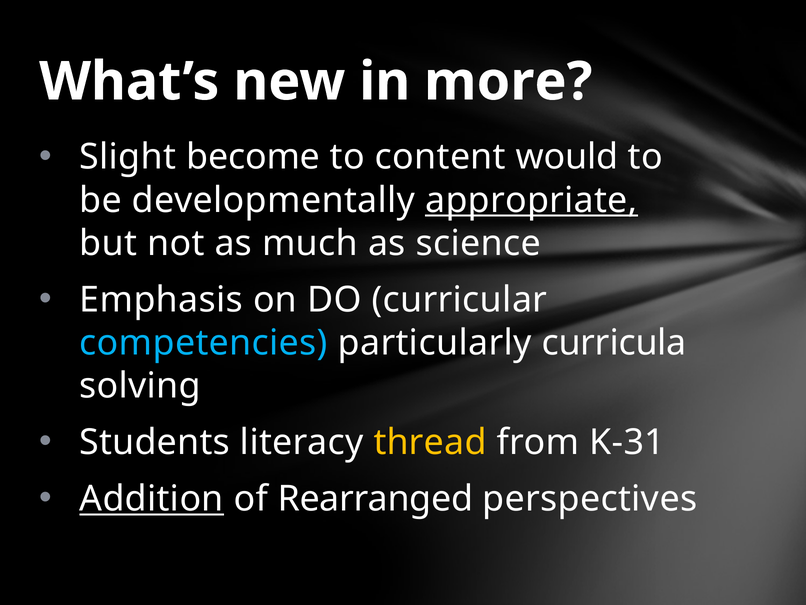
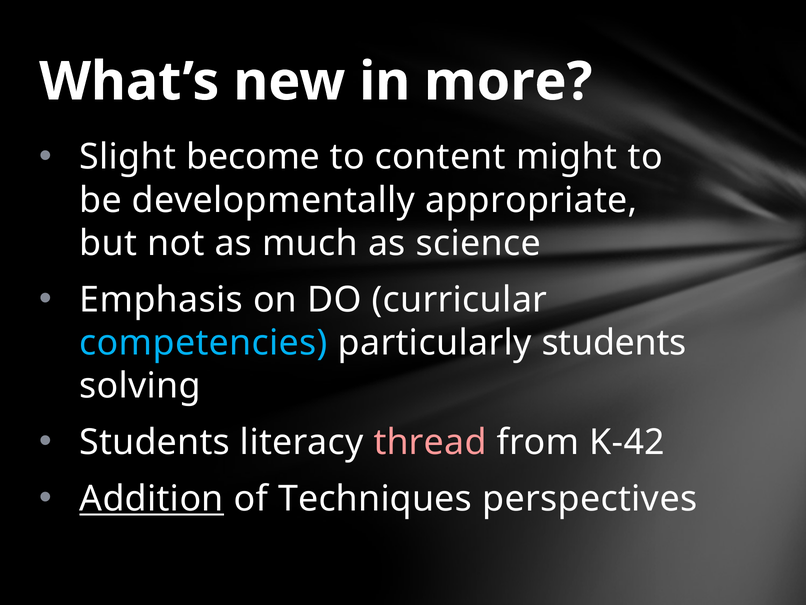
would: would -> might (567, 157)
appropriate underline: present -> none (531, 200)
particularly curricula: curricula -> students (614, 343)
thread colour: yellow -> pink (430, 442)
K-31: K-31 -> K-42 (627, 442)
Rearranged: Rearranged -> Techniques (375, 498)
